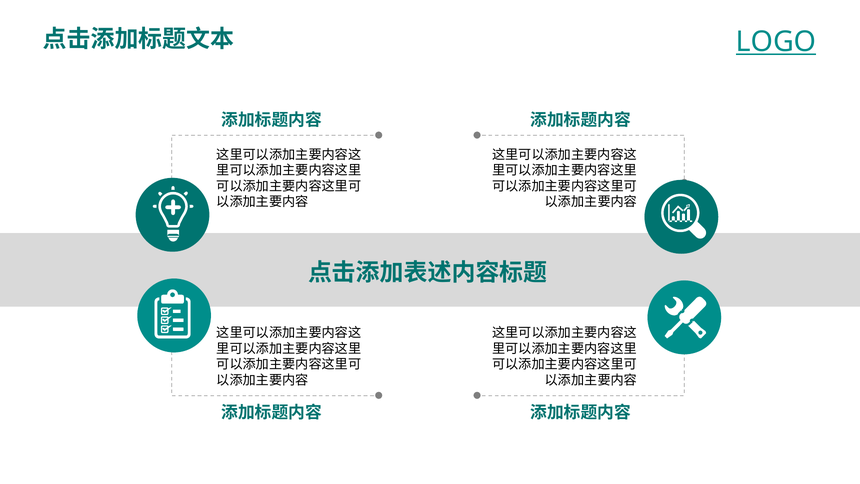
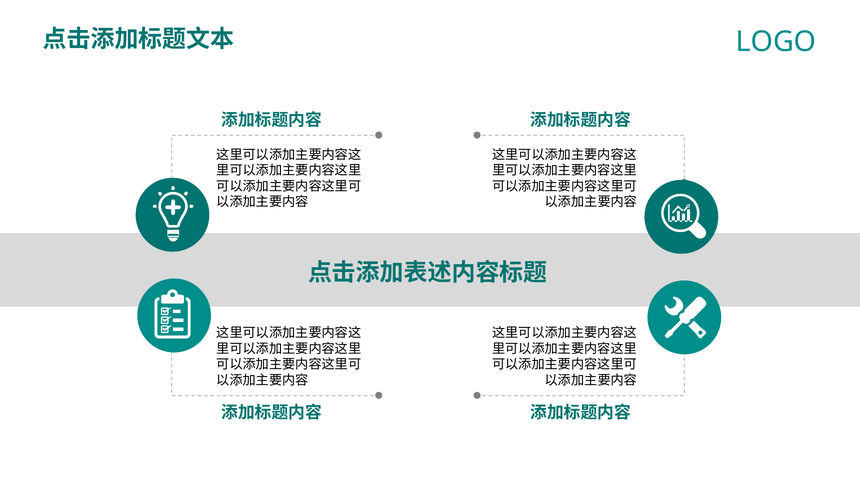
LOGO underline: present -> none (776, 42)
